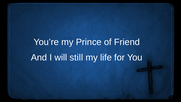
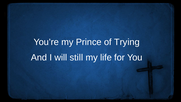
Friend: Friend -> Trying (127, 42)
